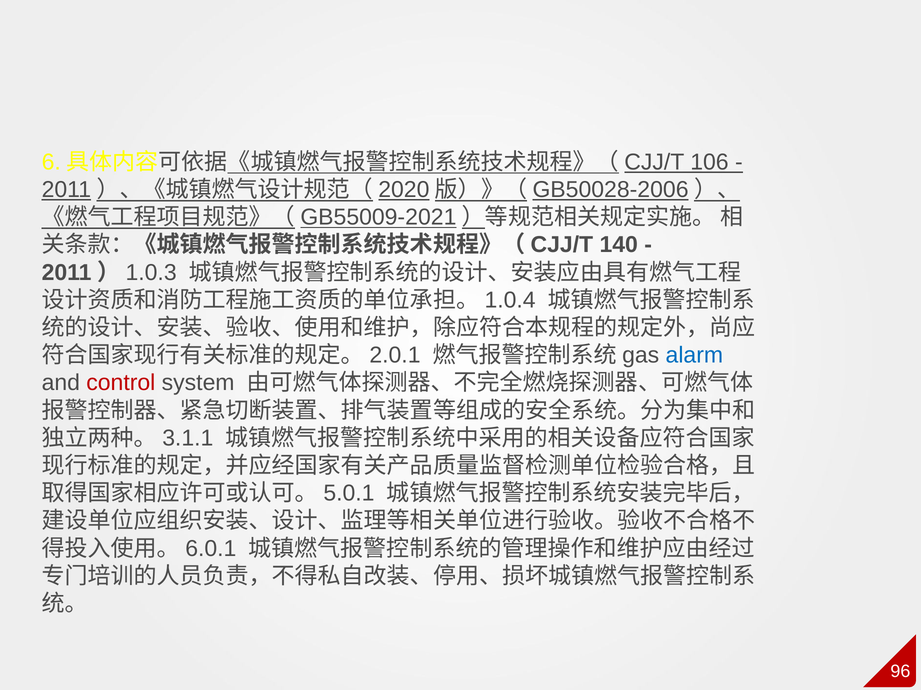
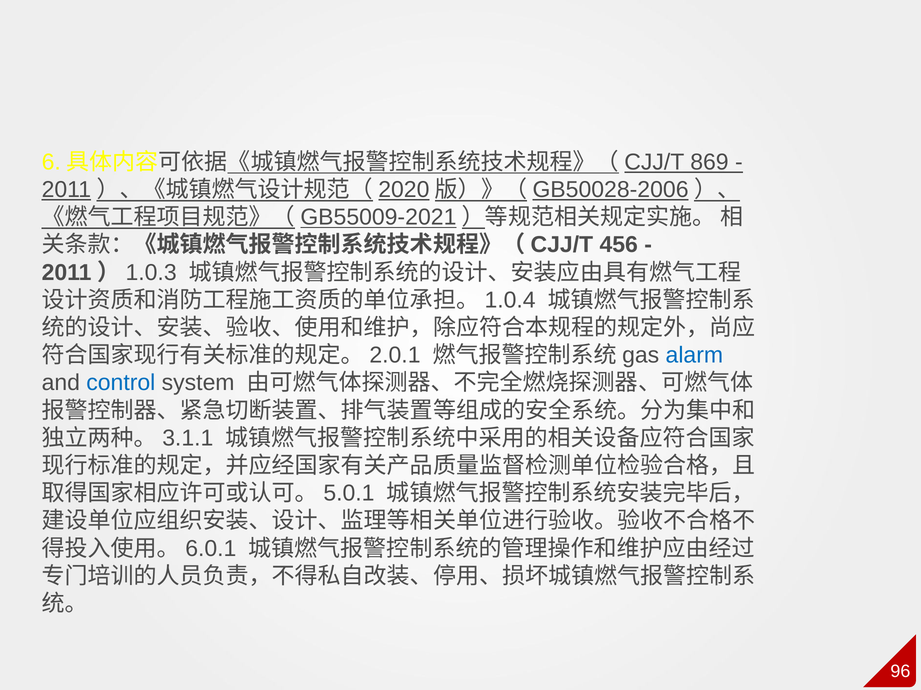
106: 106 -> 869 (709, 162)
140: 140 -> 456 (619, 245)
control colour: red -> blue (121, 383)
